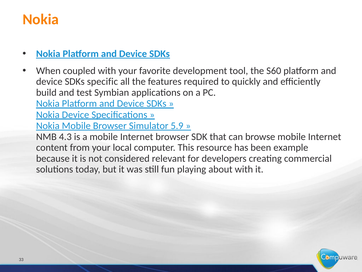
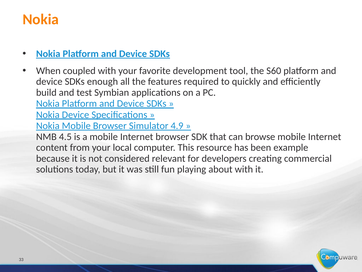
specific: specific -> enough (102, 81)
5.9: 5.9 -> 4.9 (177, 126)
4.3: 4.3 -> 4.5 (65, 136)
